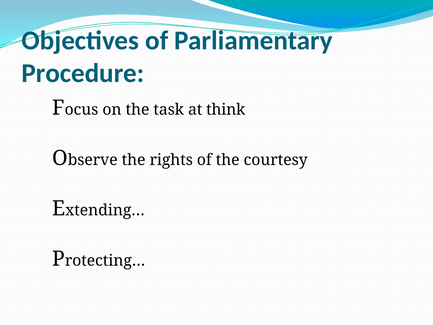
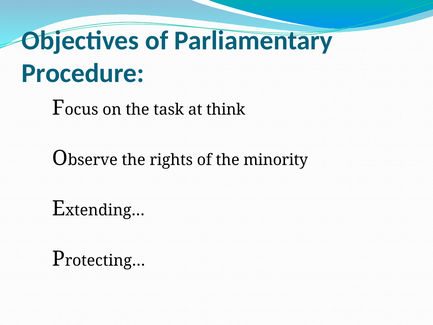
courtesy: courtesy -> minority (276, 160)
